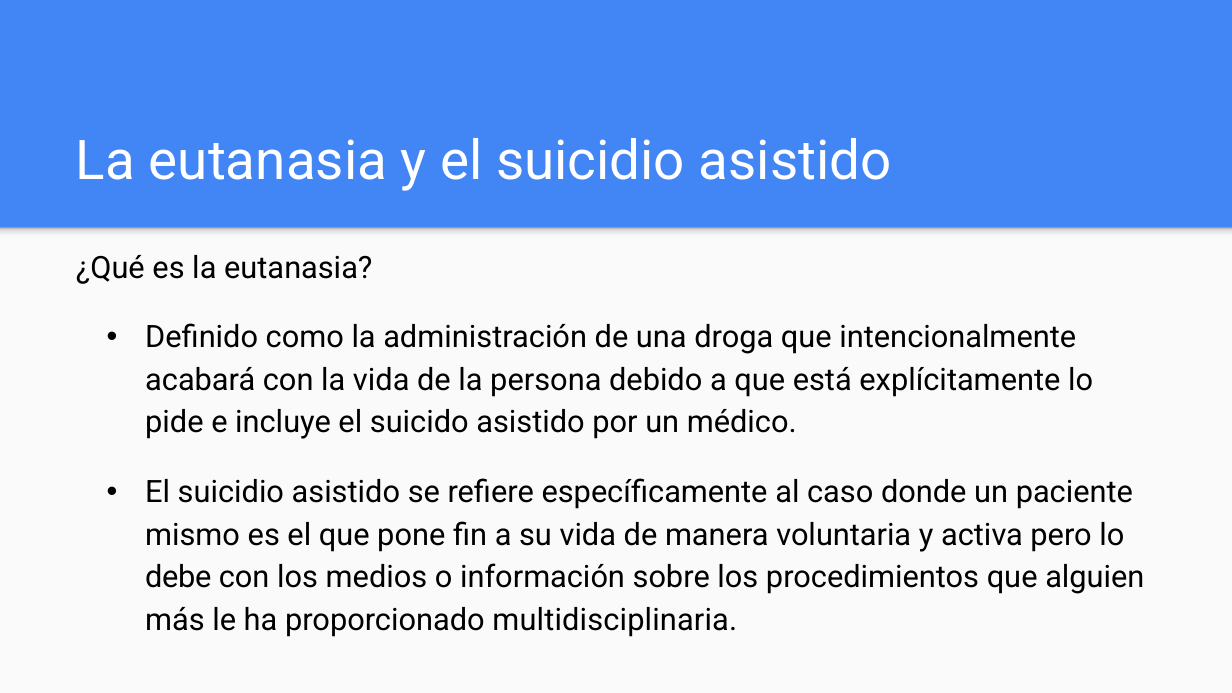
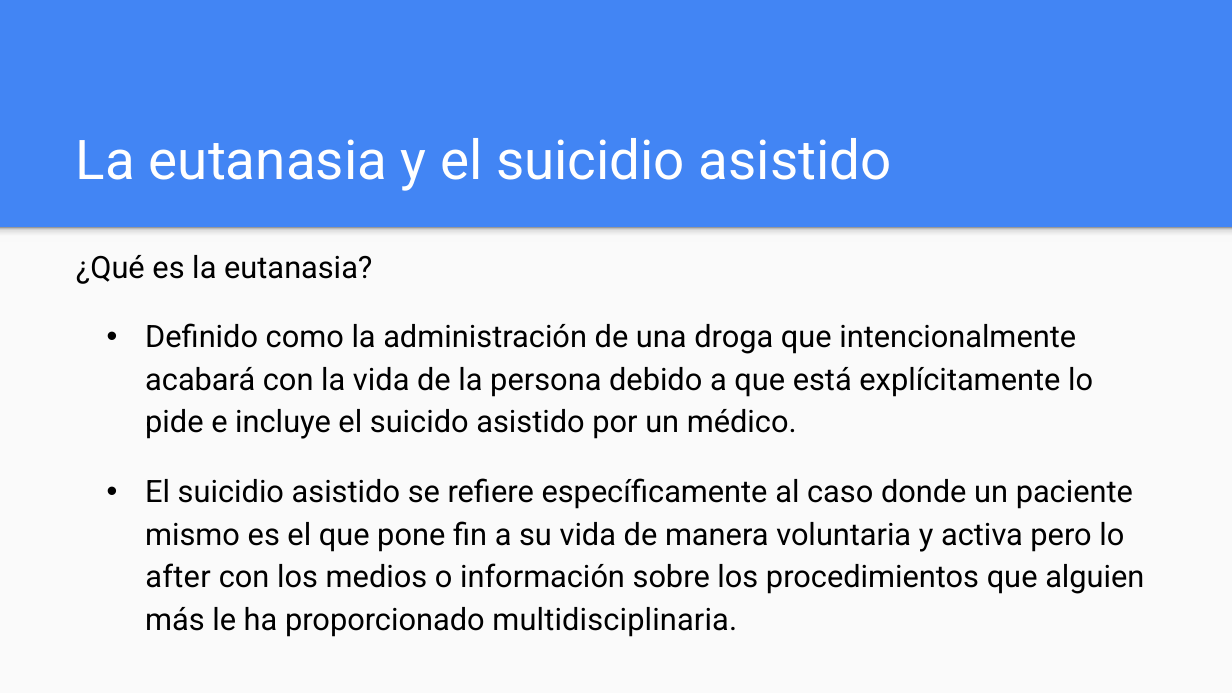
debe: debe -> after (178, 578)
